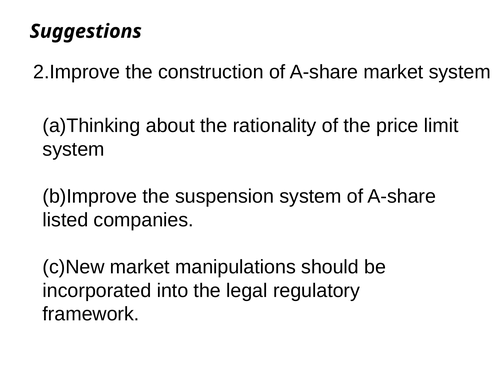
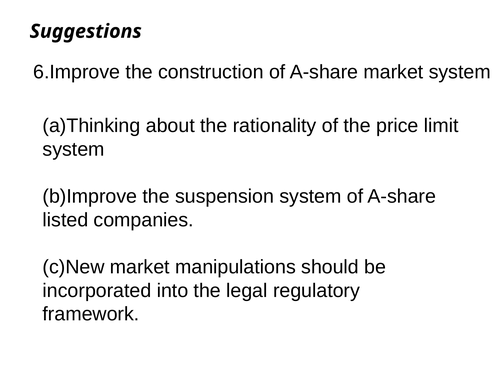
2.Improve: 2.Improve -> 6.Improve (77, 72)
